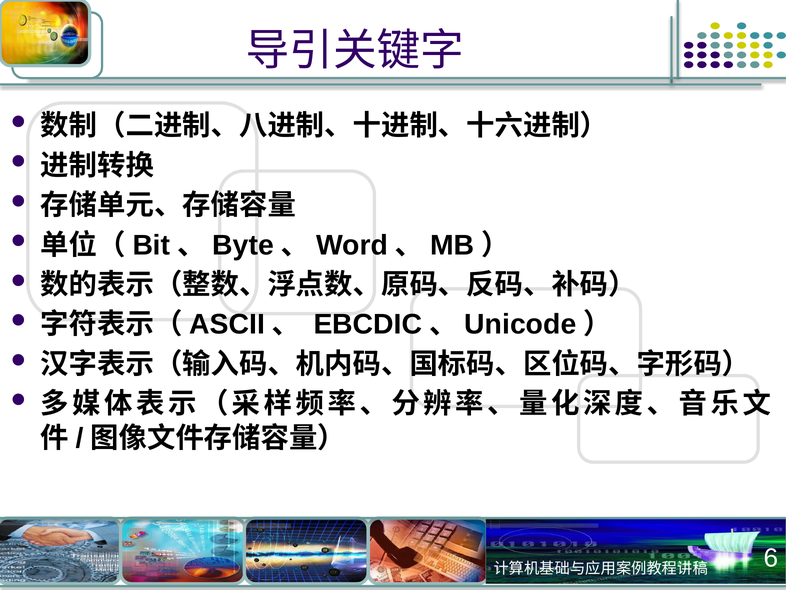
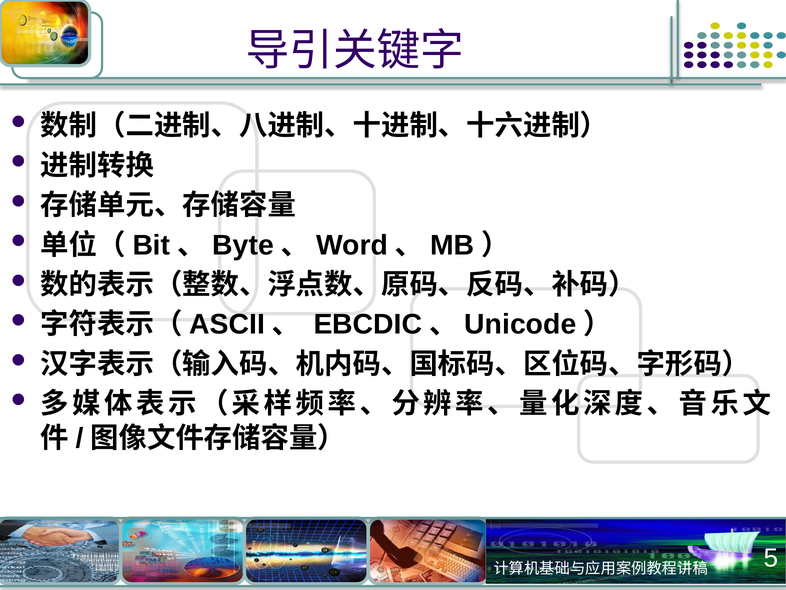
6: 6 -> 5 (771, 558)
